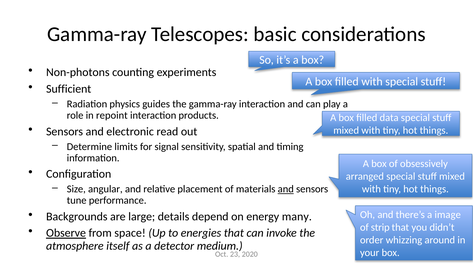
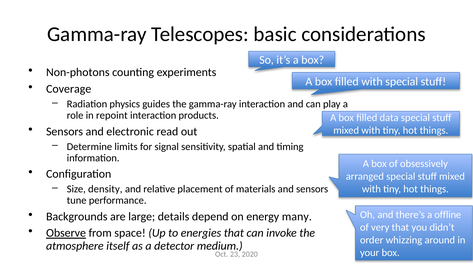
Sufficient: Sufficient -> Coverage (69, 89)
angular: angular -> density (105, 189)
and underline: present -> none (286, 189)
image: image -> offline (448, 215)
strip: strip -> very (380, 227)
